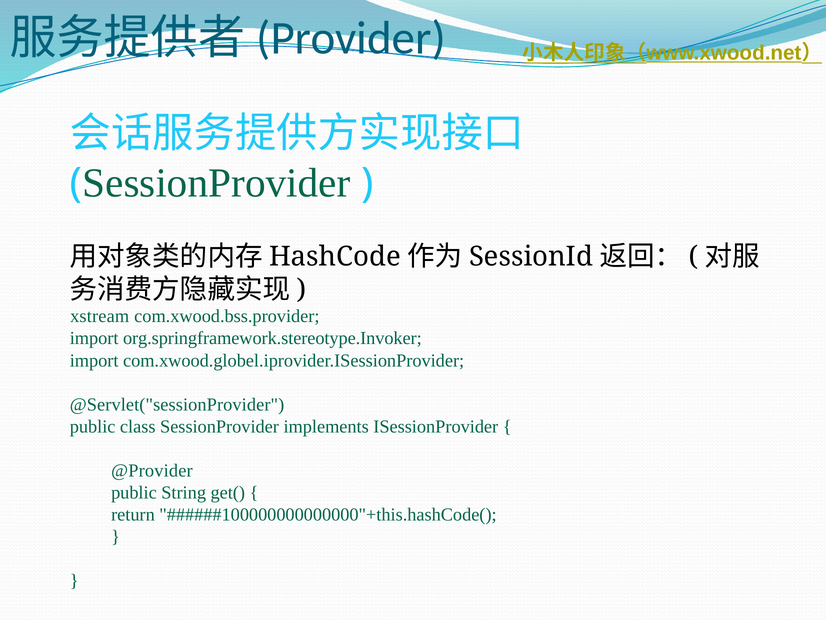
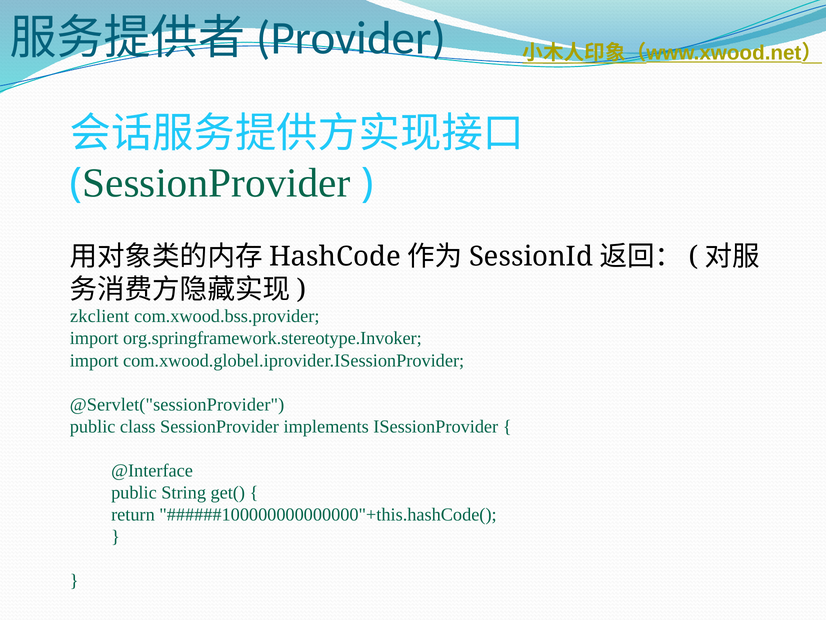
xstream: xstream -> zkclient (100, 316)
@Provider: @Provider -> @Interface (152, 470)
